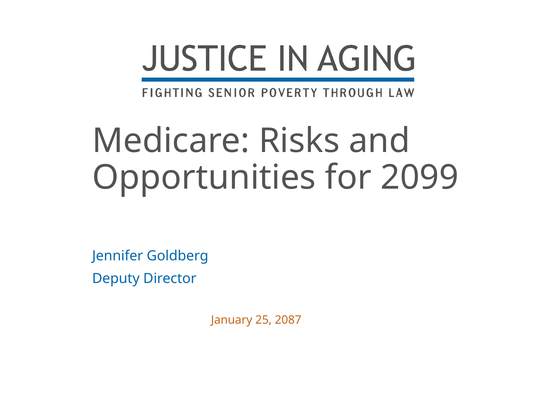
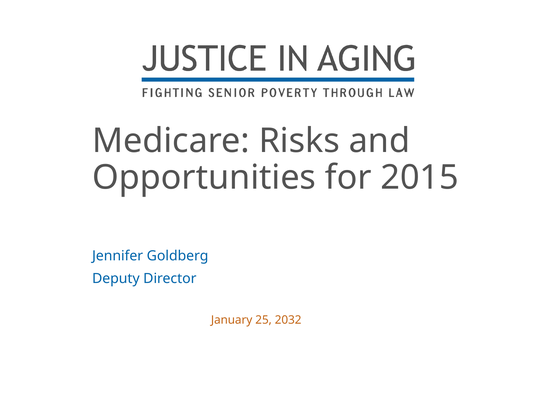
2099: 2099 -> 2015 (420, 178)
2087: 2087 -> 2032 (288, 320)
